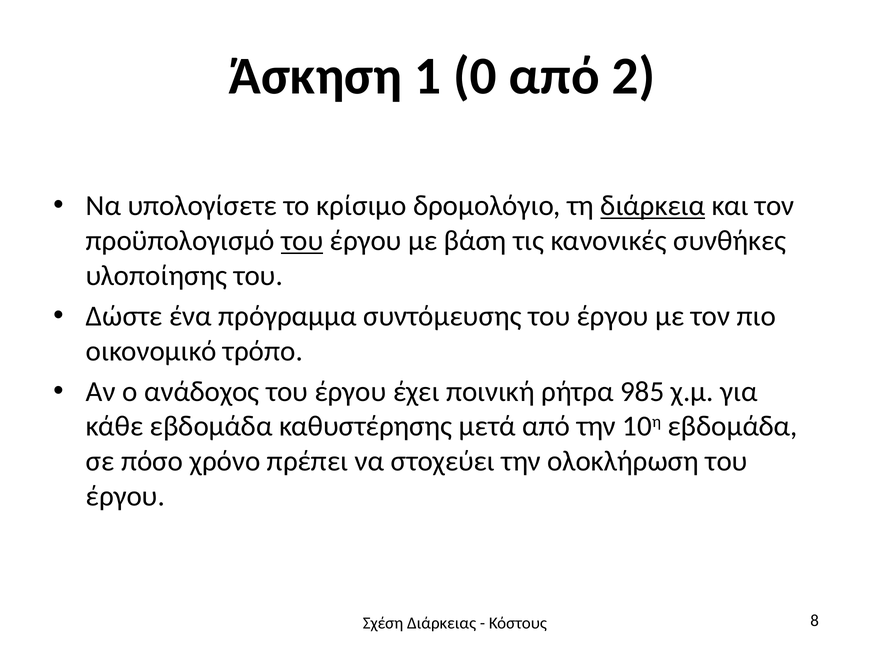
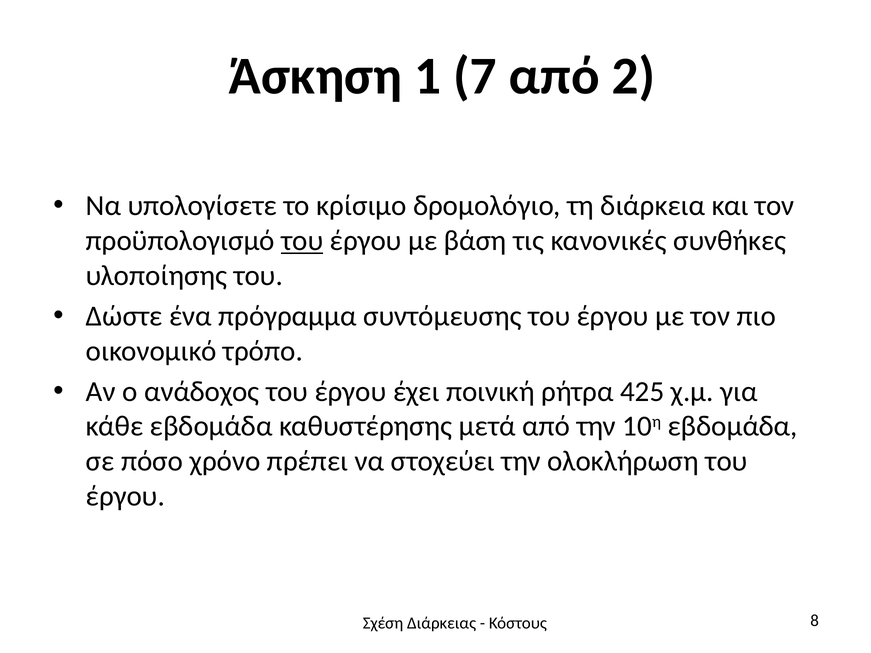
0: 0 -> 7 (475, 76)
διάρκεια underline: present -> none (653, 206)
985: 985 -> 425 (642, 392)
